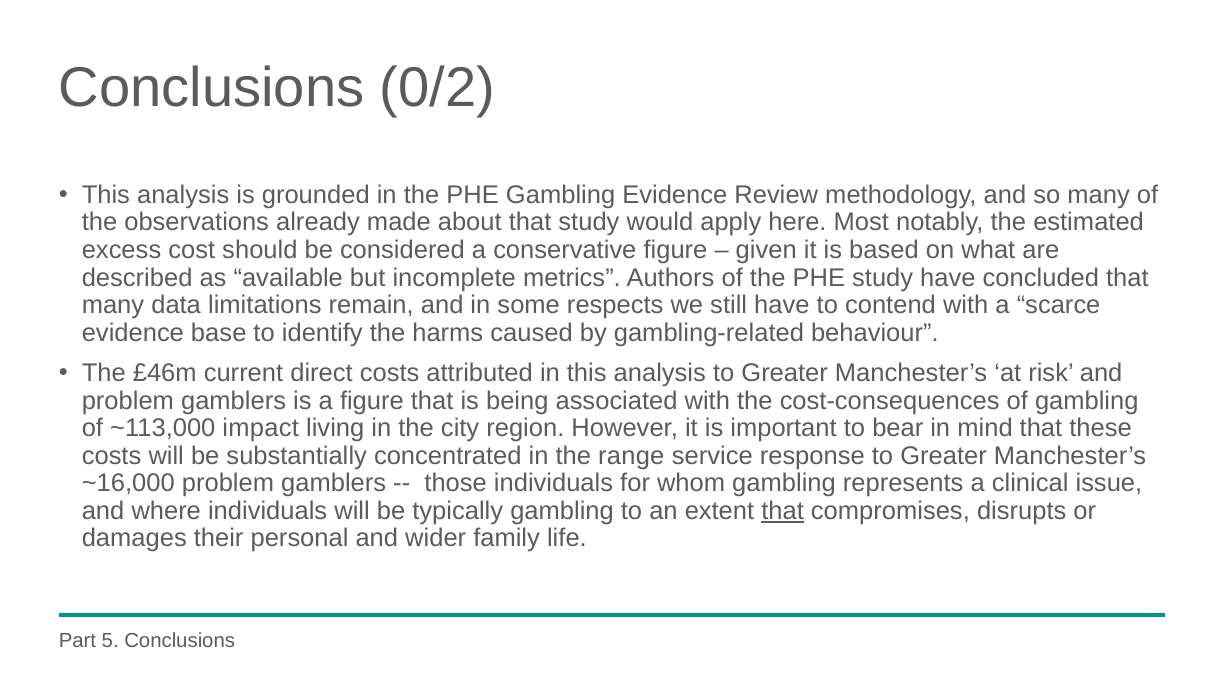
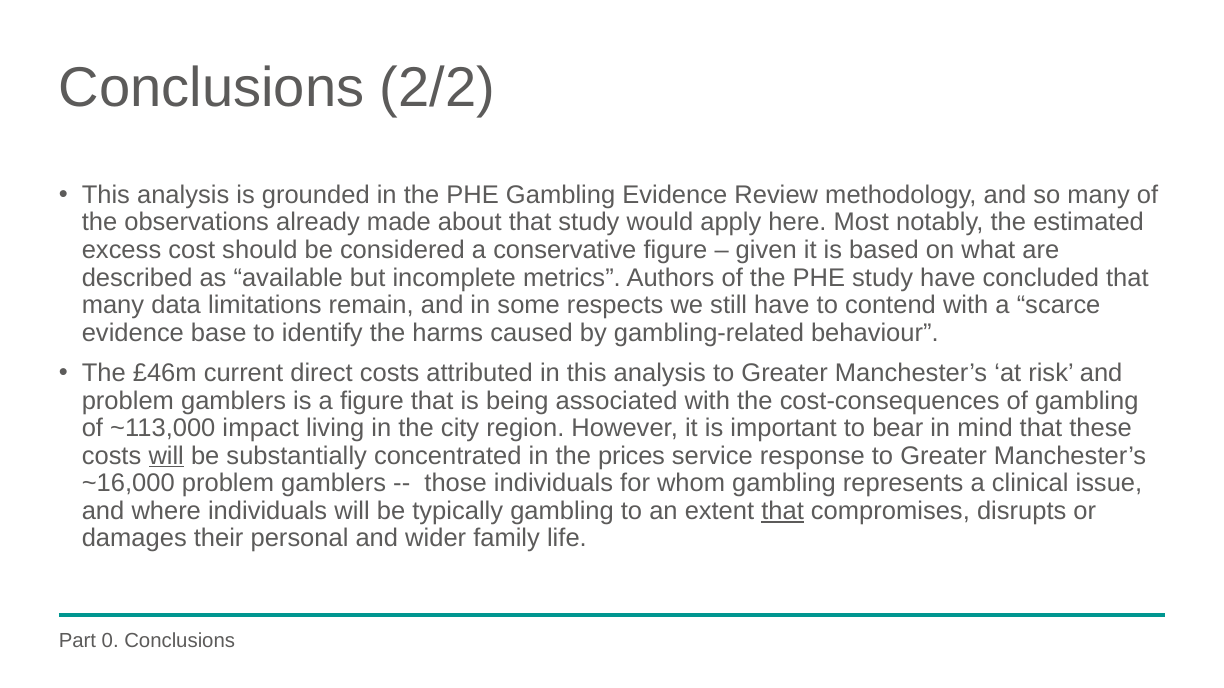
0/2: 0/2 -> 2/2 (438, 89)
will underline: none -> present (166, 456)
range: range -> prices (632, 456)
5: 5 -> 0 (110, 641)
